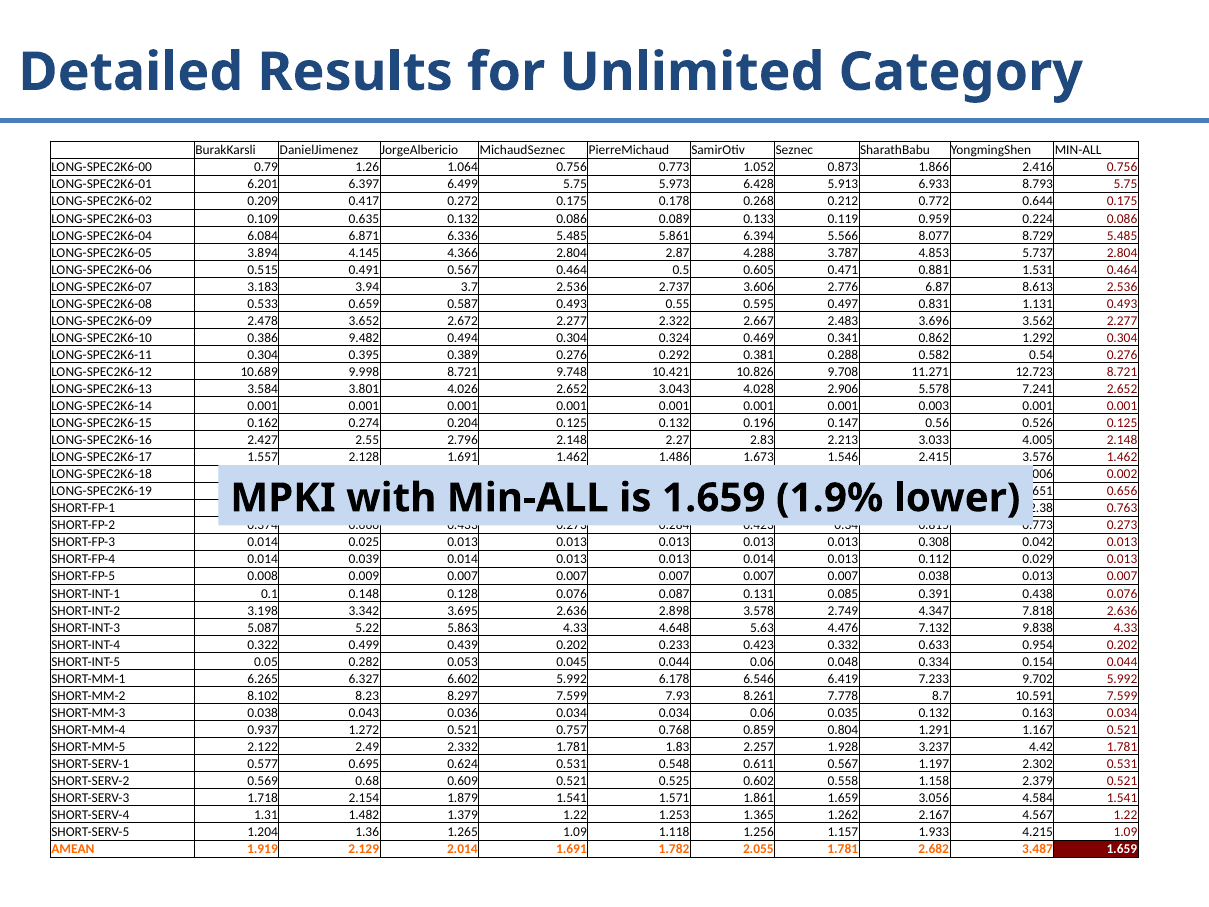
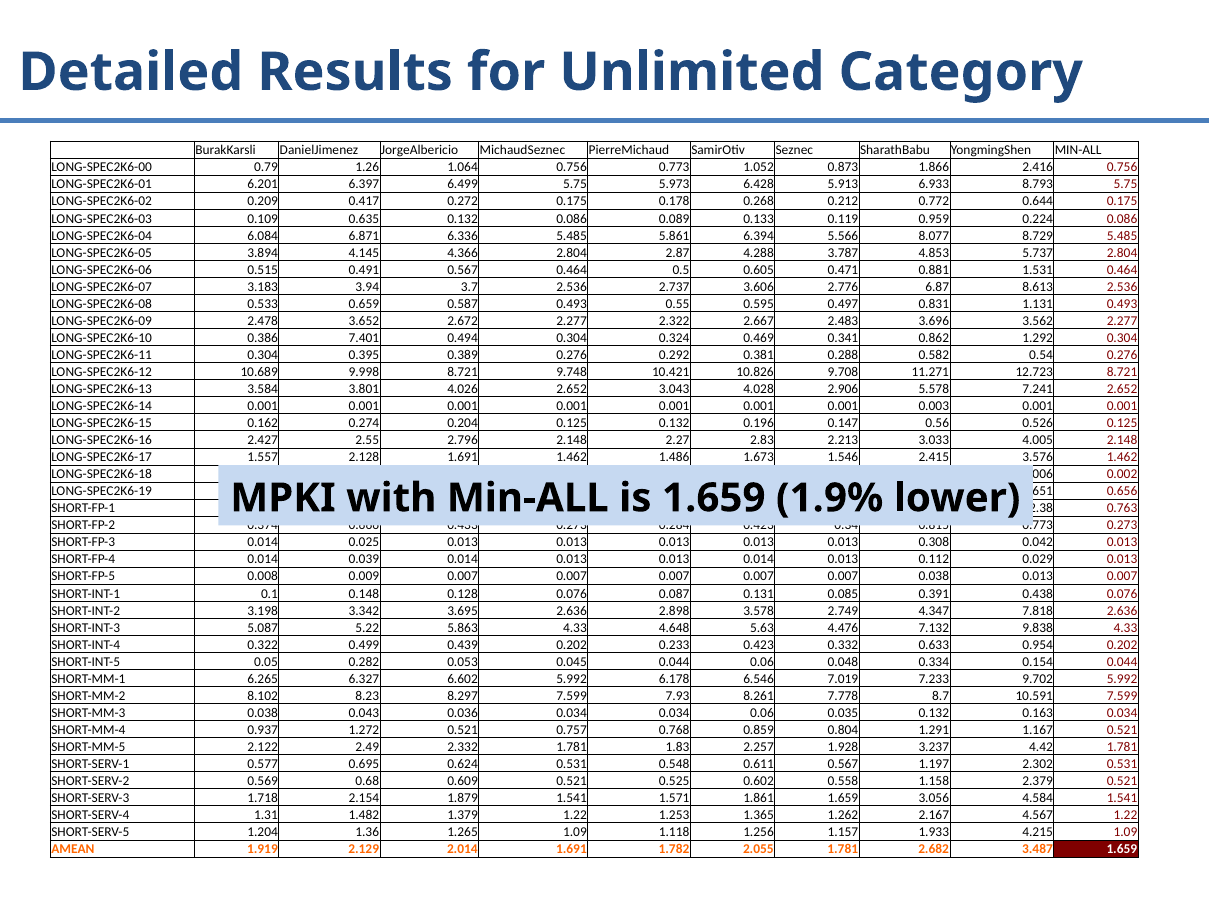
9.482: 9.482 -> 7.401 (364, 338)
6.419: 6.419 -> 7.019 (843, 679)
